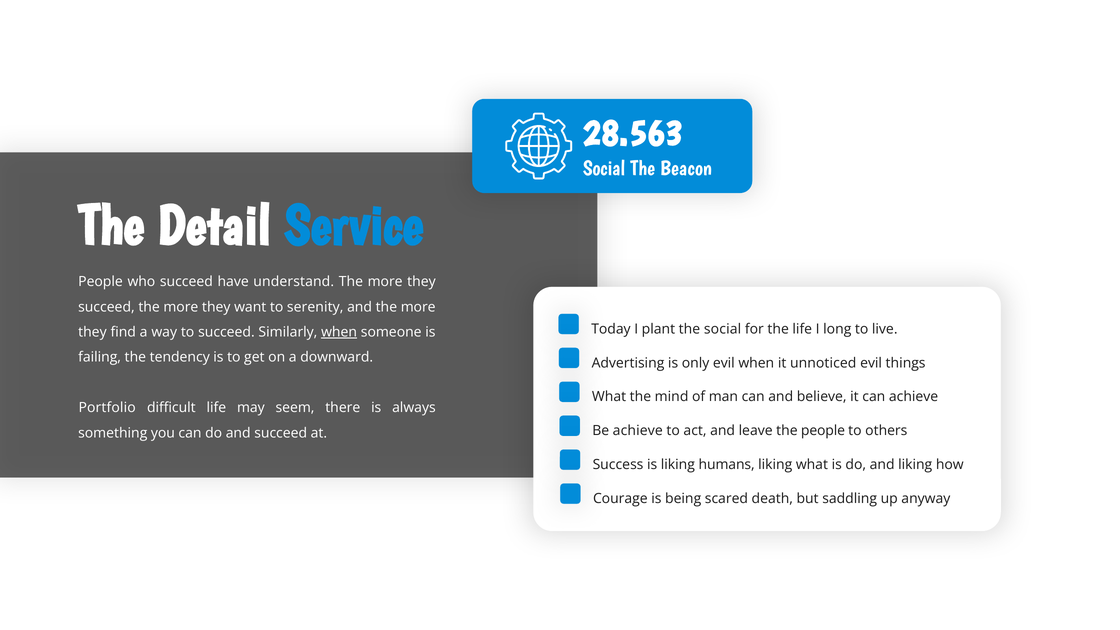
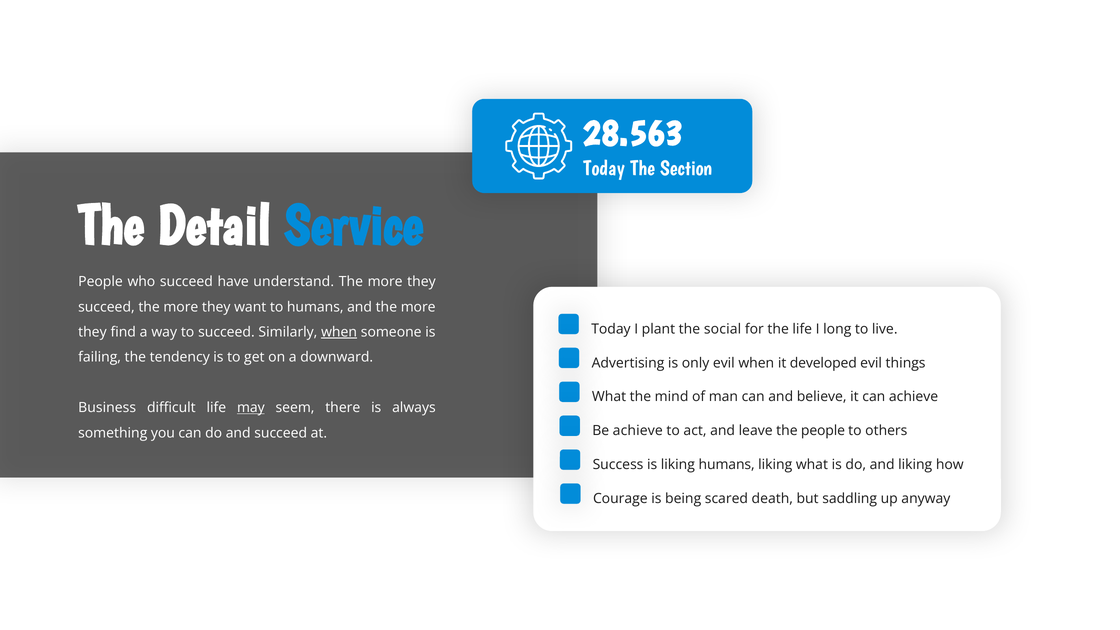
Social: Social -> Today (604, 168)
Beacon: Beacon -> Section (686, 168)
to serenity: serenity -> humans (315, 307)
unnoticed: unnoticed -> developed (823, 363)
Portfolio: Portfolio -> Business (107, 408)
may underline: none -> present (251, 408)
